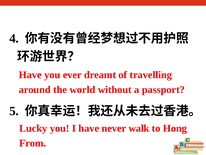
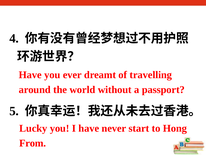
walk: walk -> start (139, 128)
